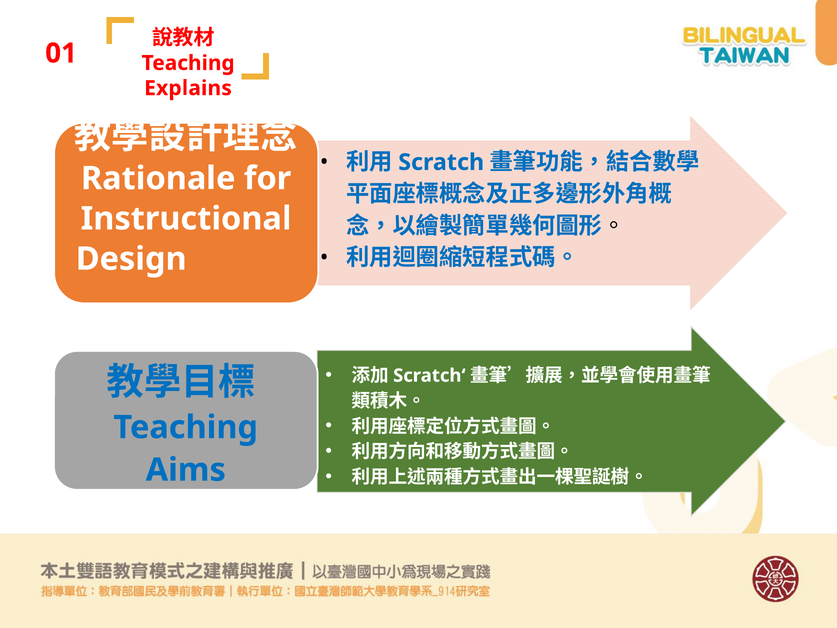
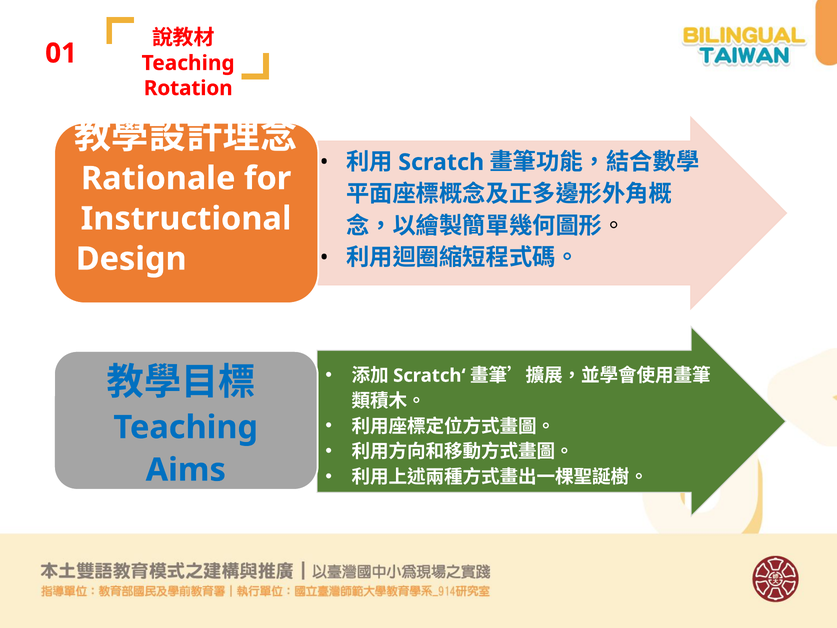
Explains: Explains -> Rotation (188, 88)
